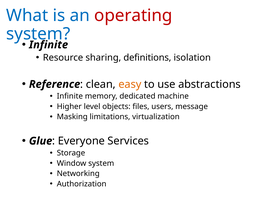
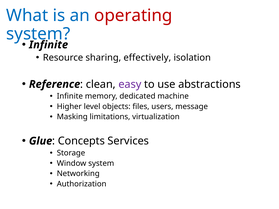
definitions: definitions -> effectively (147, 58)
easy colour: orange -> purple (130, 84)
Everyone: Everyone -> Concepts (81, 141)
